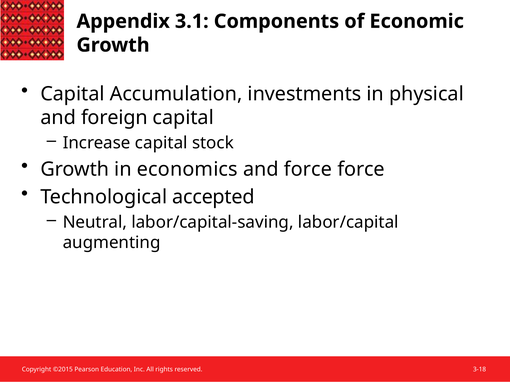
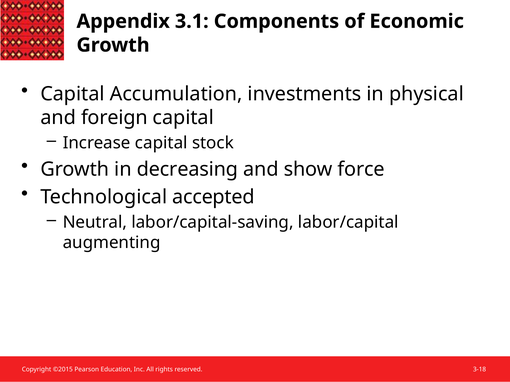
economics: economics -> decreasing (187, 169)
and force: force -> show (308, 169)
